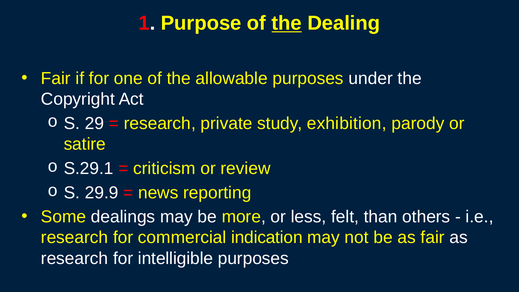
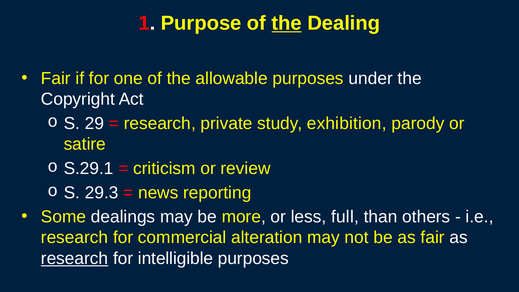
29.9: 29.9 -> 29.3 (102, 193)
felt: felt -> full (345, 217)
indication: indication -> alteration (267, 238)
research underline: none -> present (75, 258)
